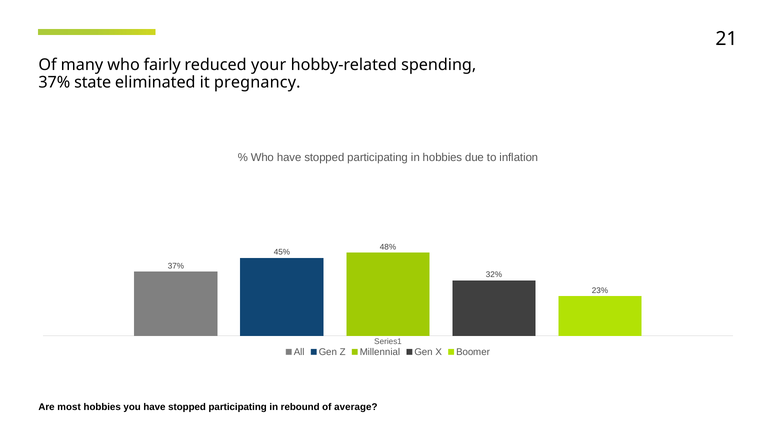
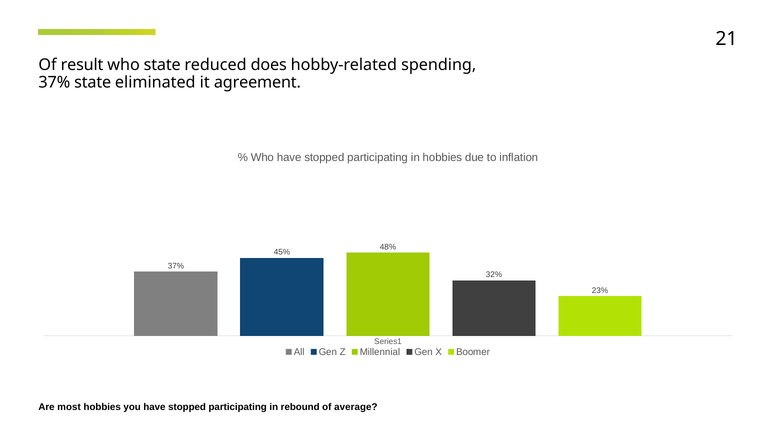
many: many -> result (82, 65)
who fairly: fairly -> state (162, 65)
your: your -> does (269, 65)
pregnancy: pregnancy -> agreement (257, 82)
